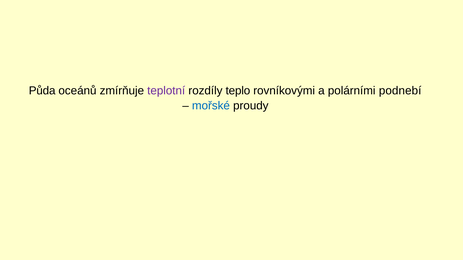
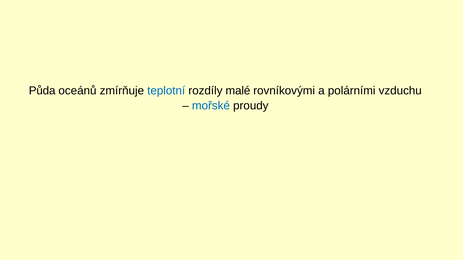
teplotní colour: purple -> blue (166, 91)
teplo: teplo -> malé (238, 91)
podnebí: podnebí -> vzduchu (400, 91)
